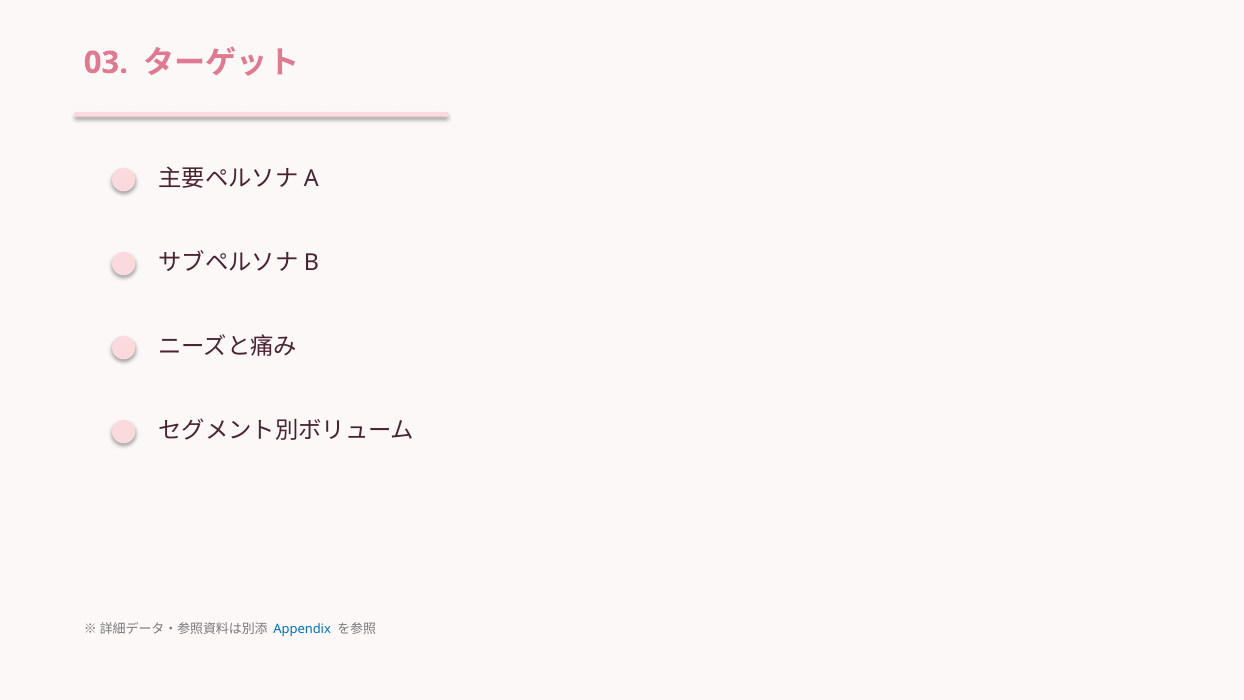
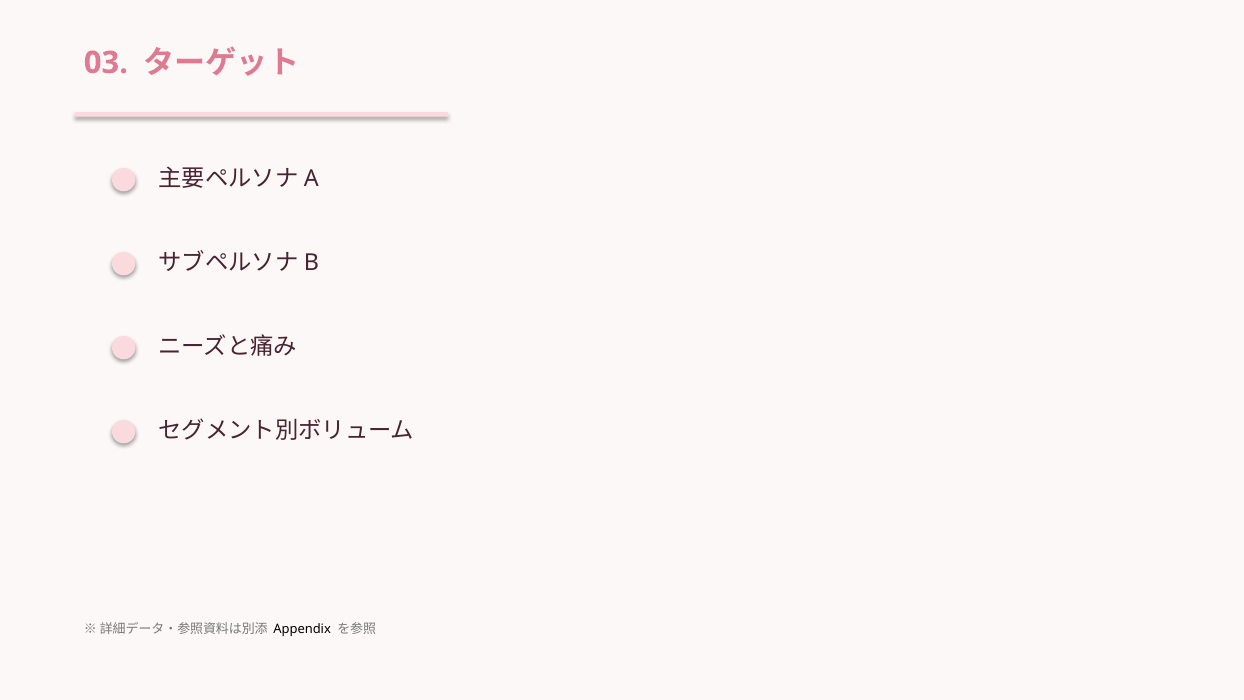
Appendix colour: blue -> black (302, 629)
